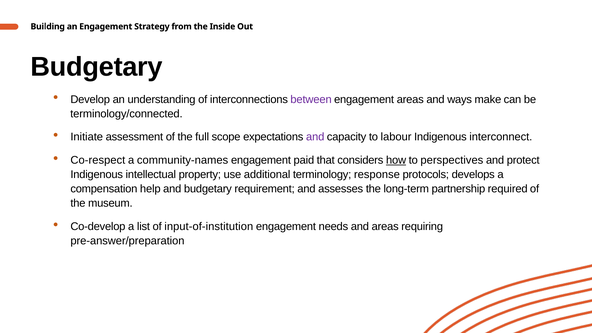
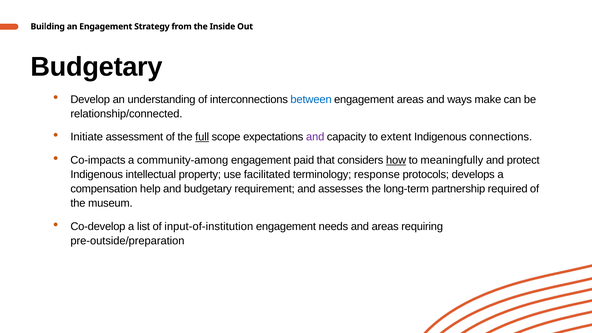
between colour: purple -> blue (311, 99)
terminology/connected: terminology/connected -> relationship/connected (126, 114)
full underline: none -> present (202, 137)
labour: labour -> extent (396, 137)
interconnect: interconnect -> connections (501, 137)
Co-respect: Co-respect -> Co-impacts (98, 160)
community-names: community-names -> community-among (183, 160)
perspectives: perspectives -> meaningfully (452, 160)
additional: additional -> facilitated (267, 175)
pre-answer/preparation: pre-answer/preparation -> pre-outside/preparation (127, 241)
